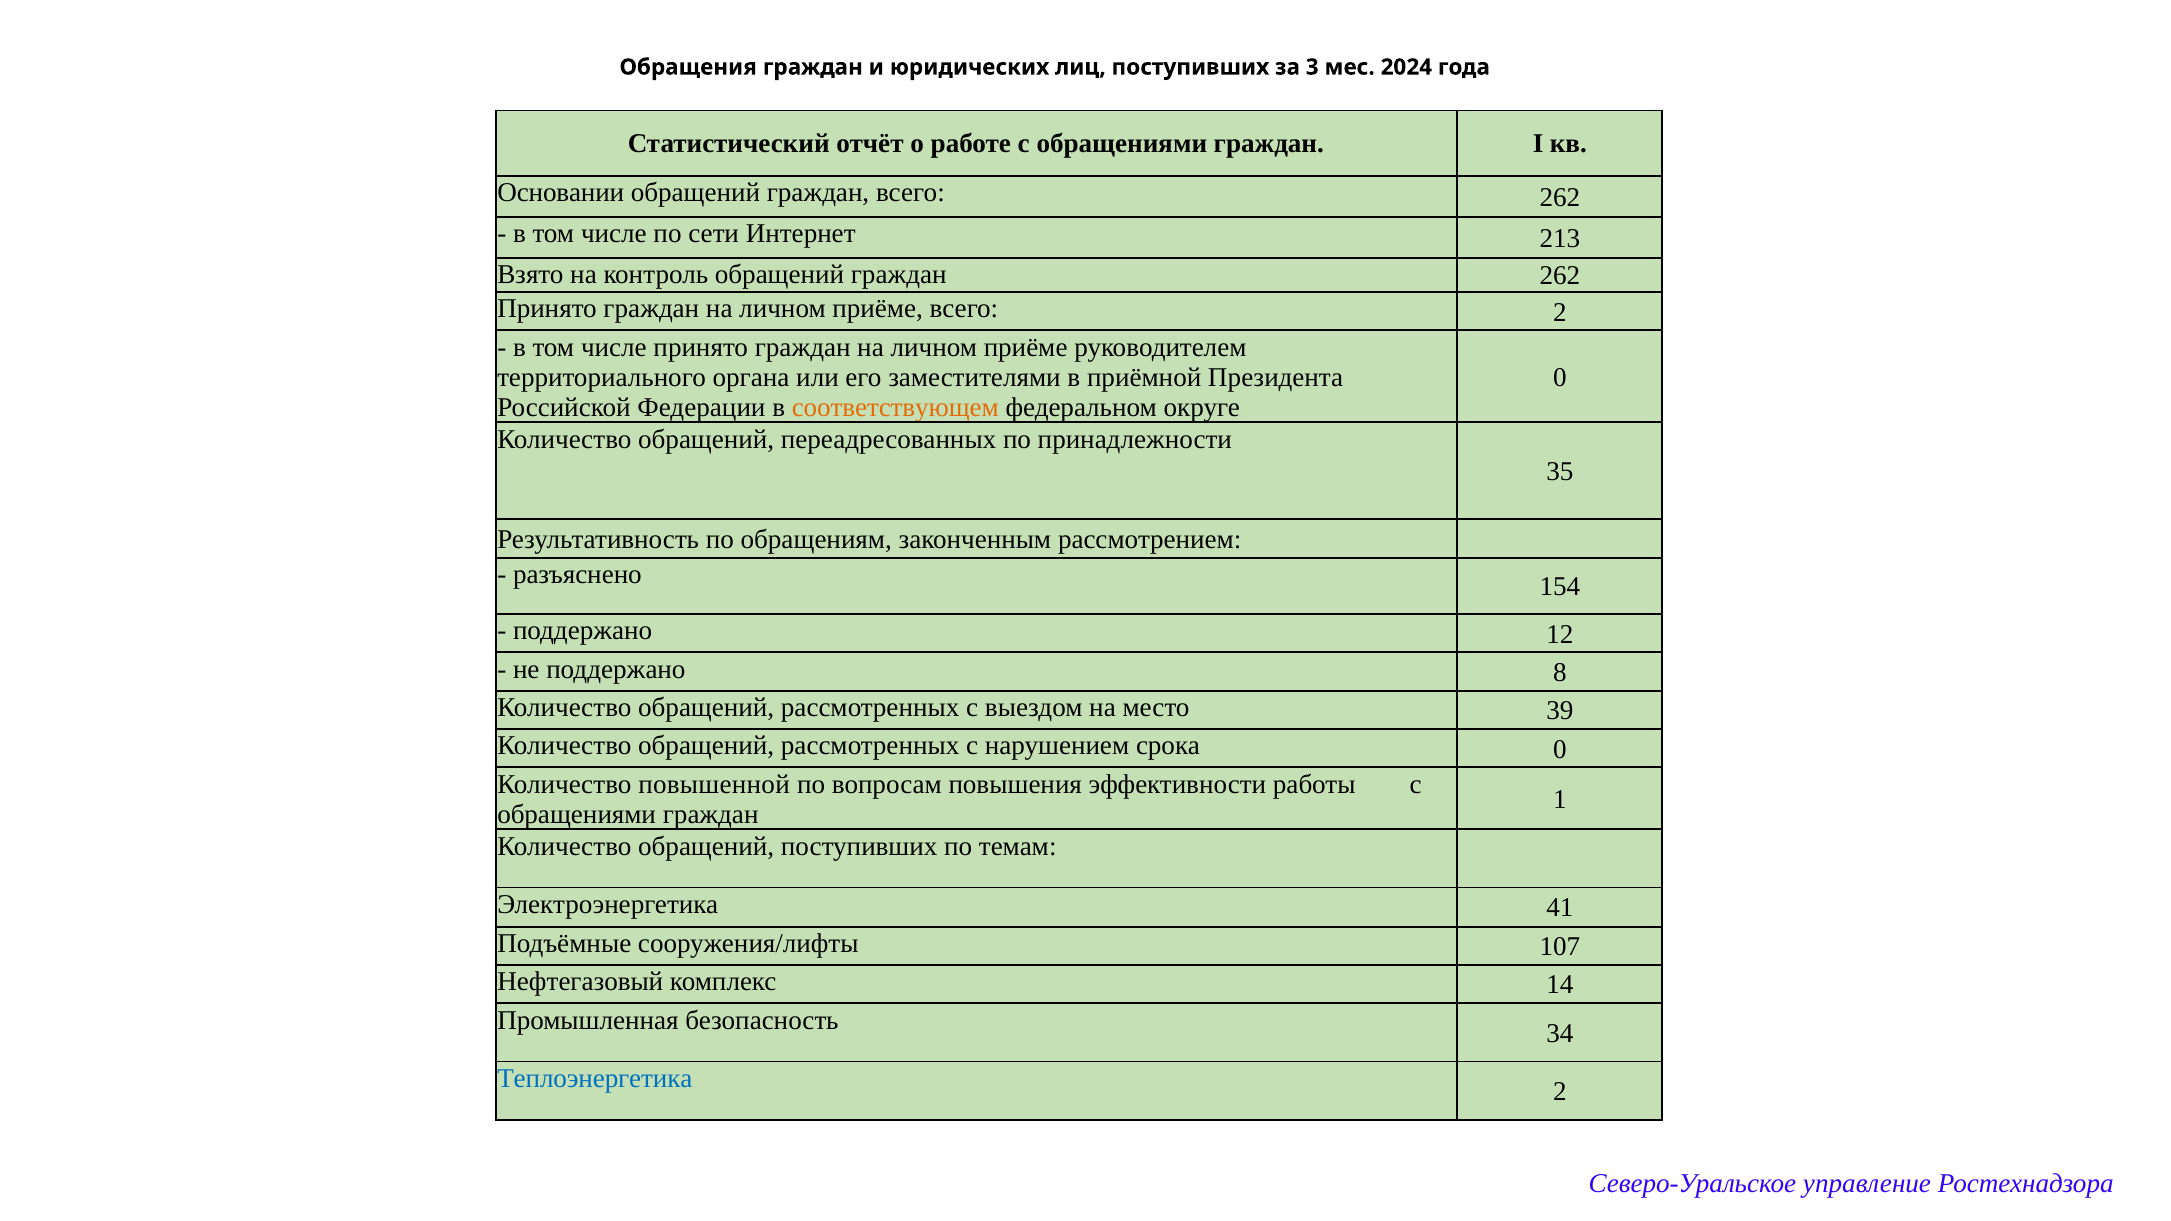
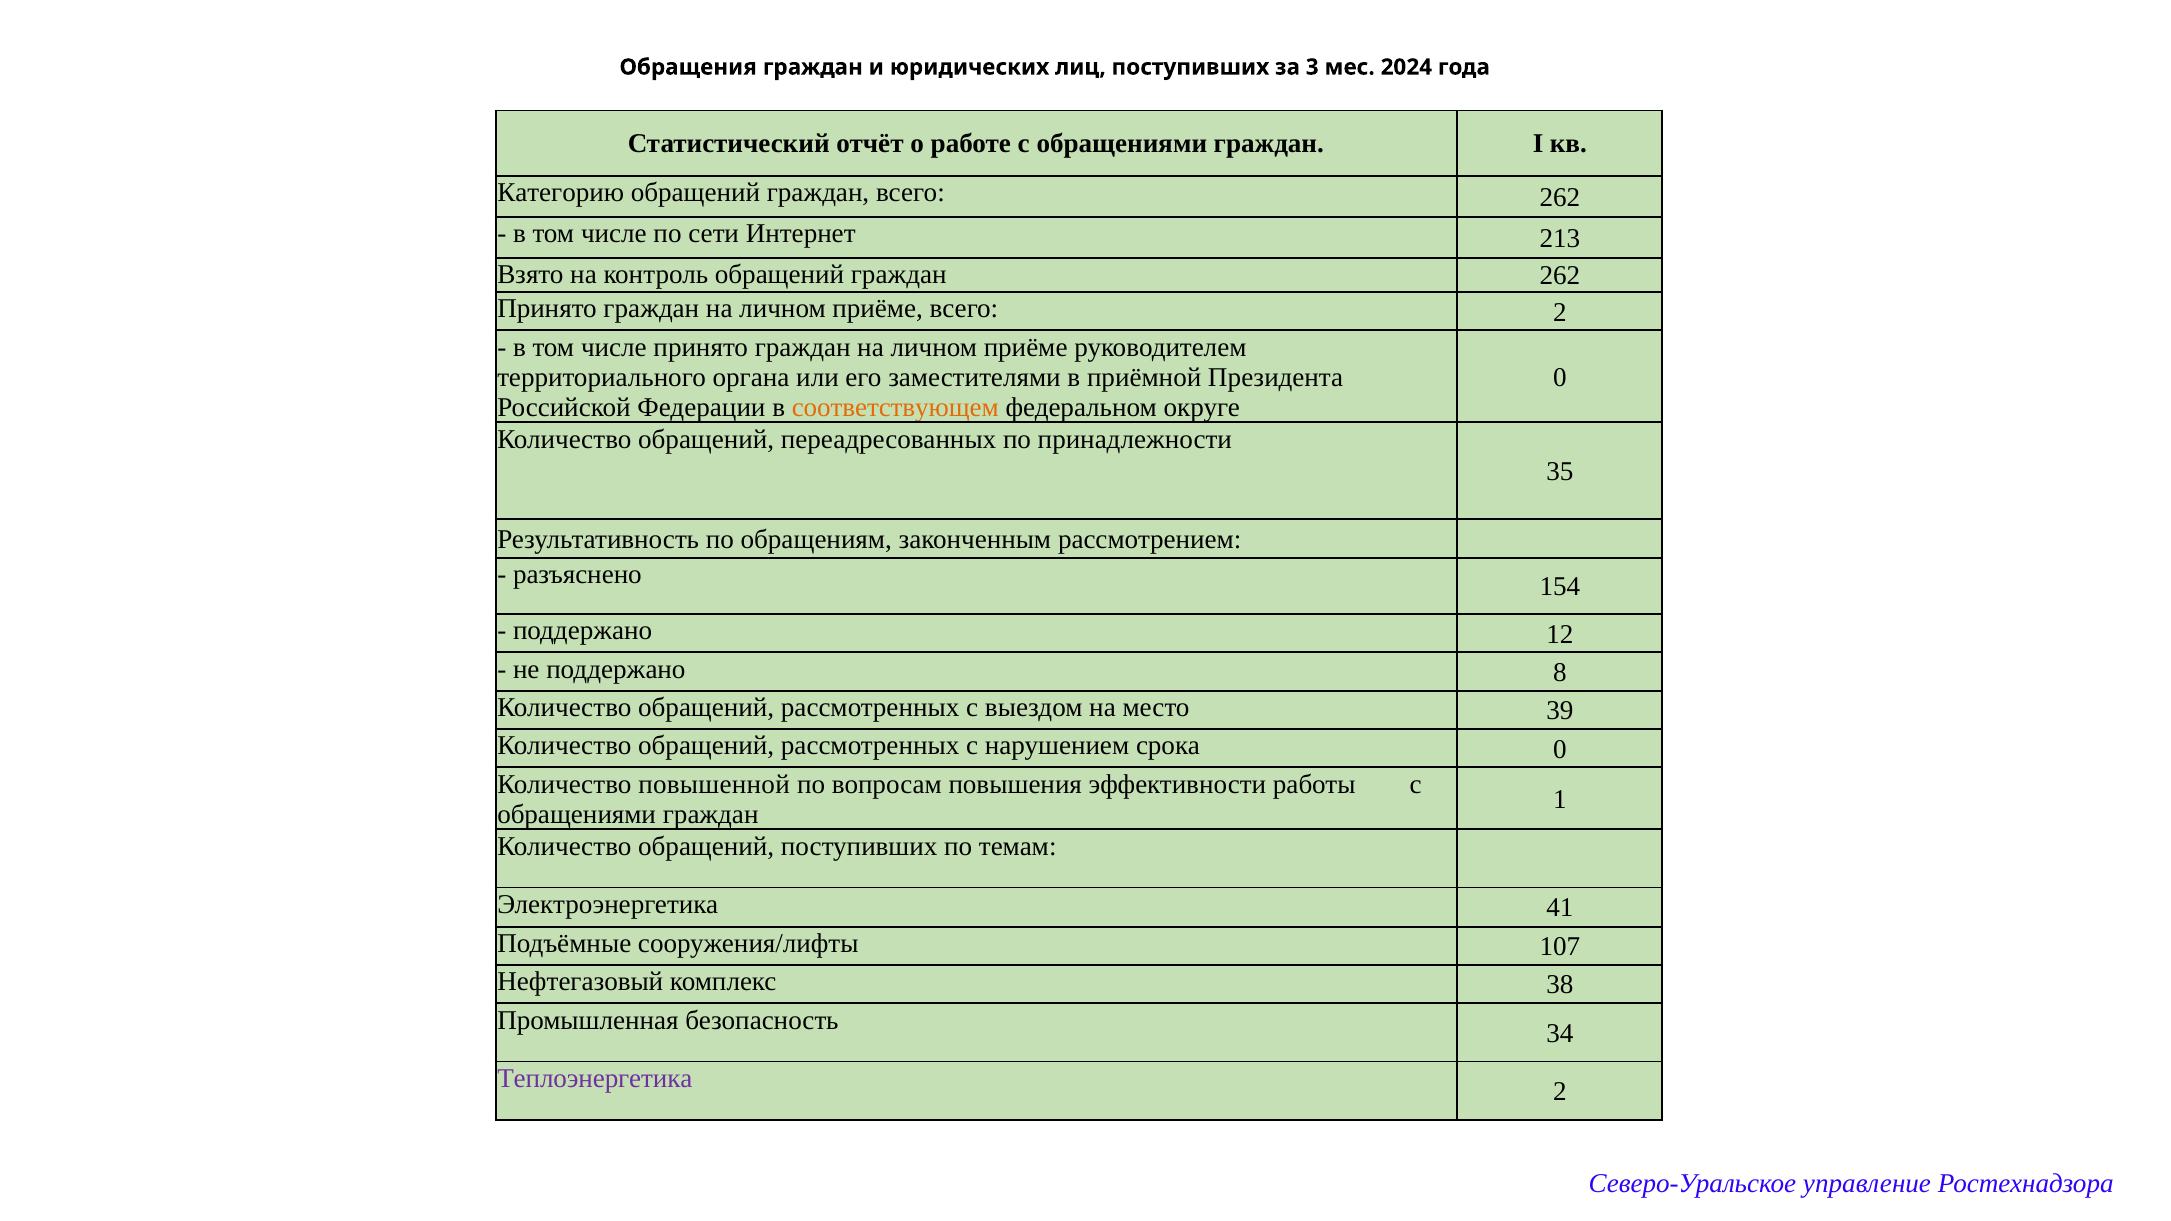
Основании: Основании -> Категорию (561, 192)
14: 14 -> 38 (1560, 985)
Теплоэнергетика colour: blue -> purple (595, 1079)
